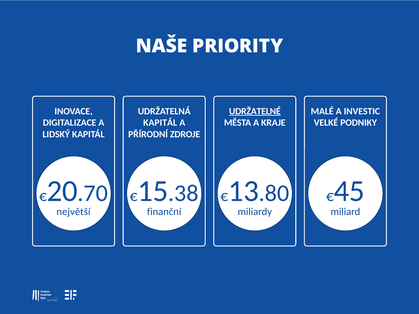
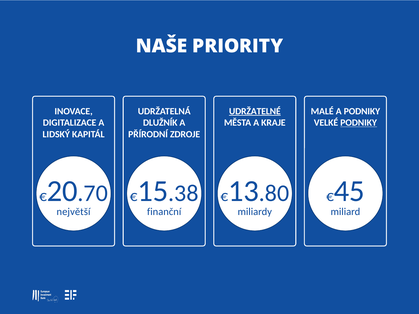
A INVESTIC: INVESTIC -> PODNIKY (362, 111)
KAPITÁL: KAPITÁL -> DLUŽNÍK (160, 123)
PODNIKY underline: none -> present (359, 123)
